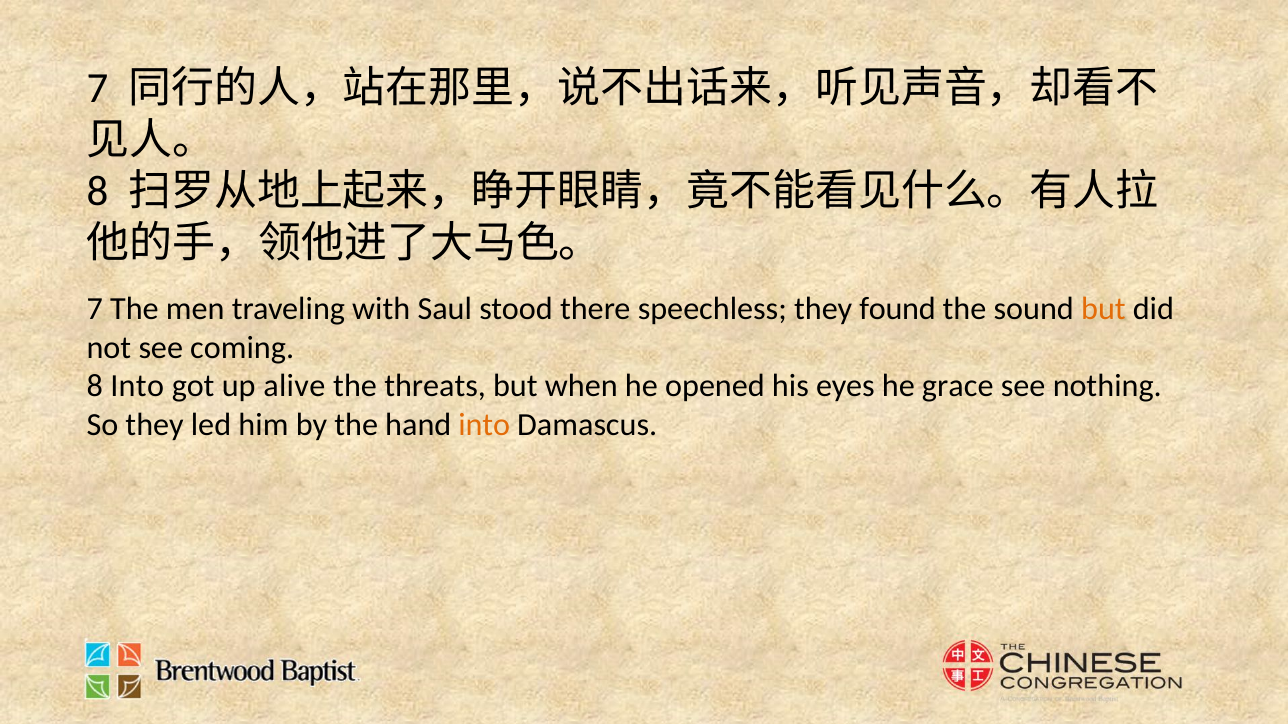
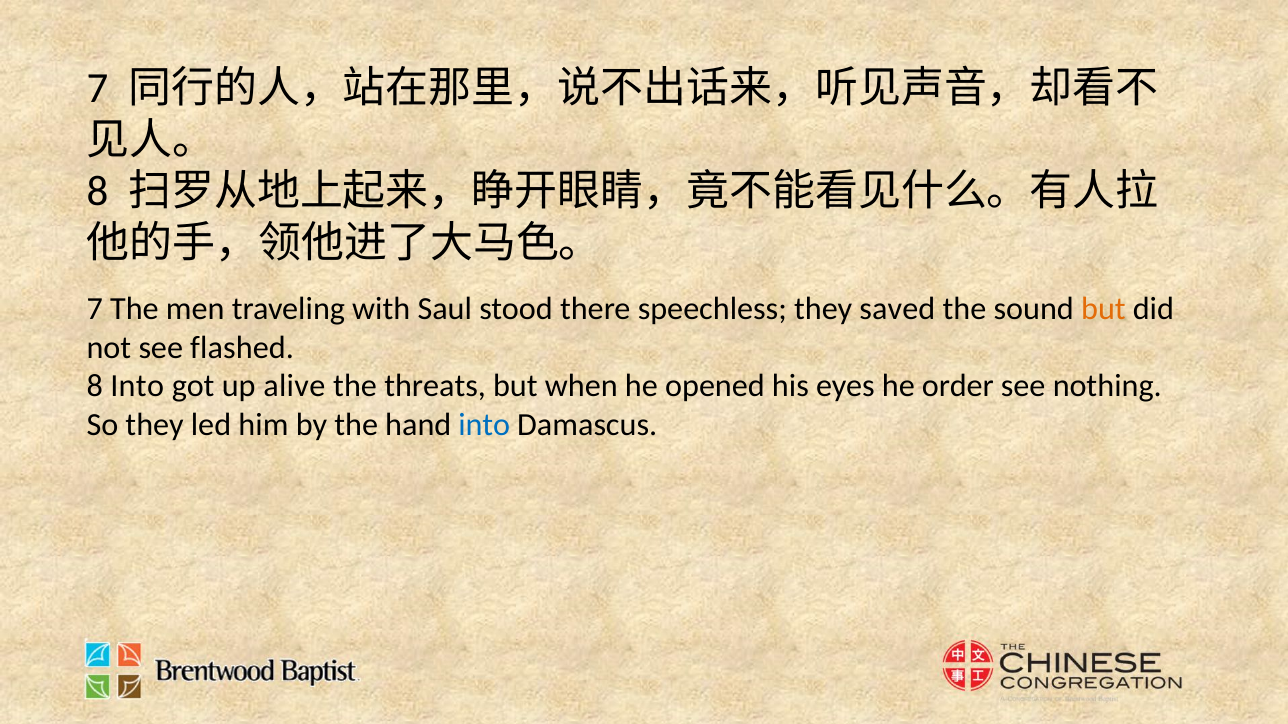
found: found -> saved (897, 309)
coming: coming -> flashed (242, 348)
grace: grace -> order (958, 386)
into colour: orange -> blue (484, 425)
